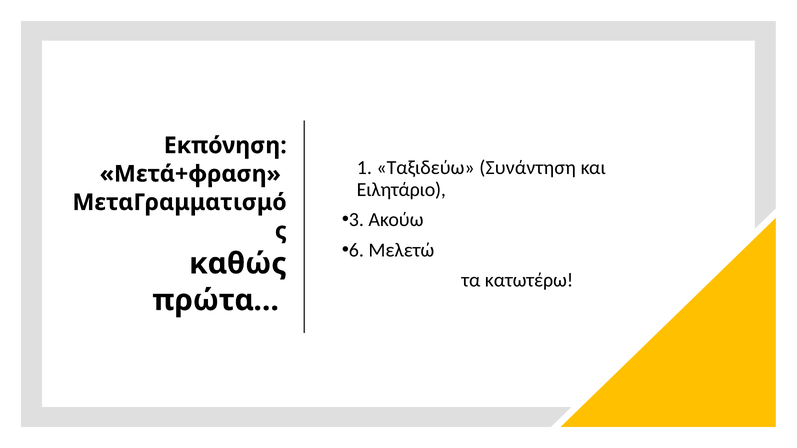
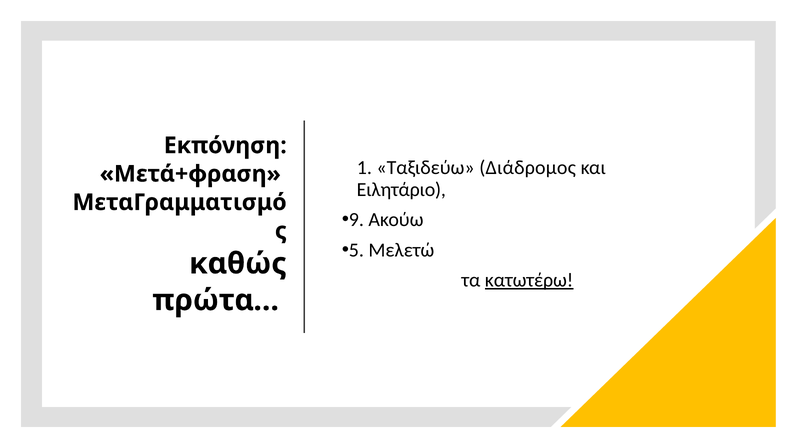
Συνάντηση: Συνάντηση -> Διάδρομος (528, 168)
3: 3 -> 9 (356, 220)
6: 6 -> 5 (356, 250)
κατωτέρω underline: none -> present (529, 280)
